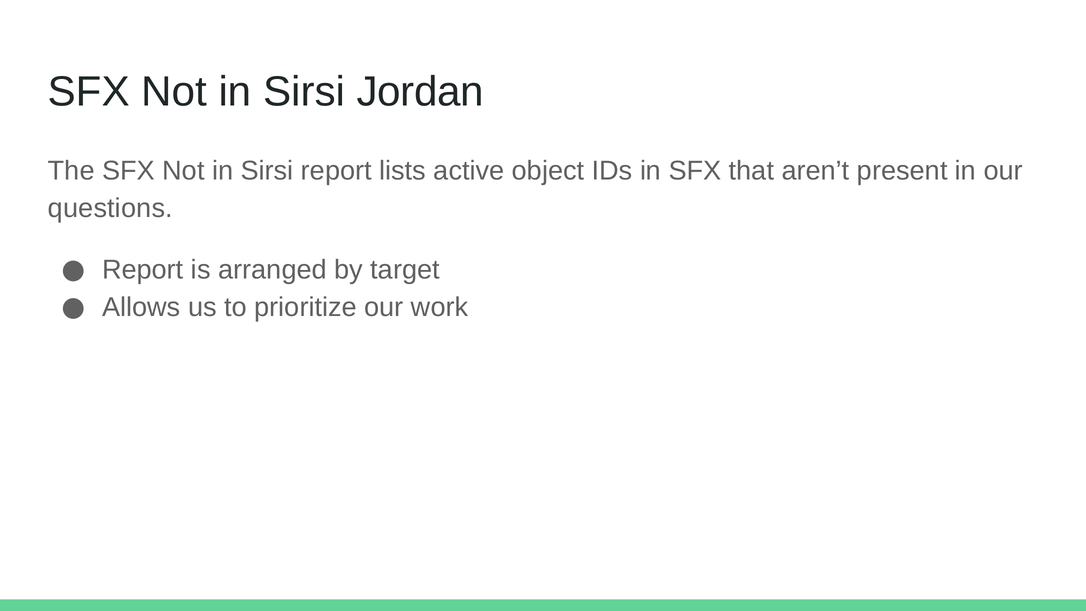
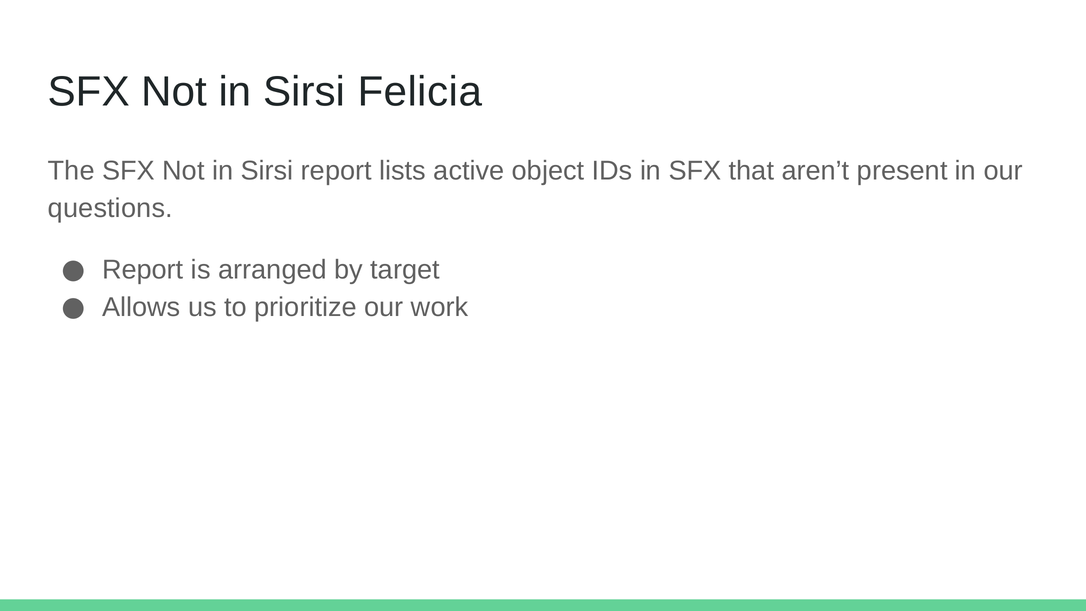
Jordan: Jordan -> Felicia (420, 92)
